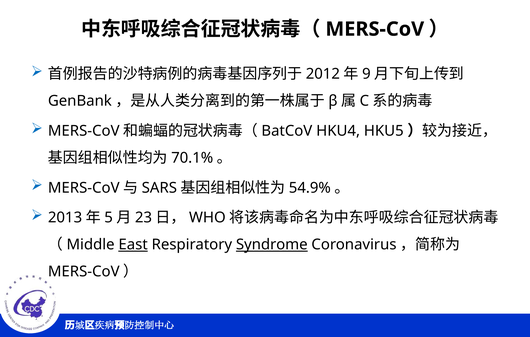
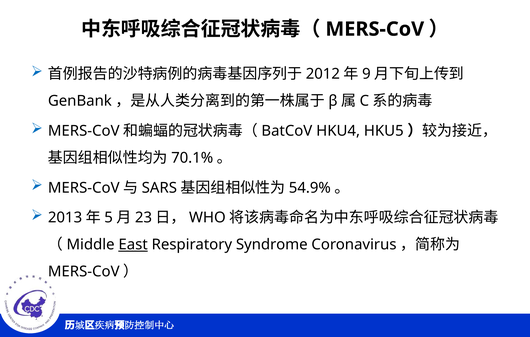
Syndrome underline: present -> none (272, 244)
